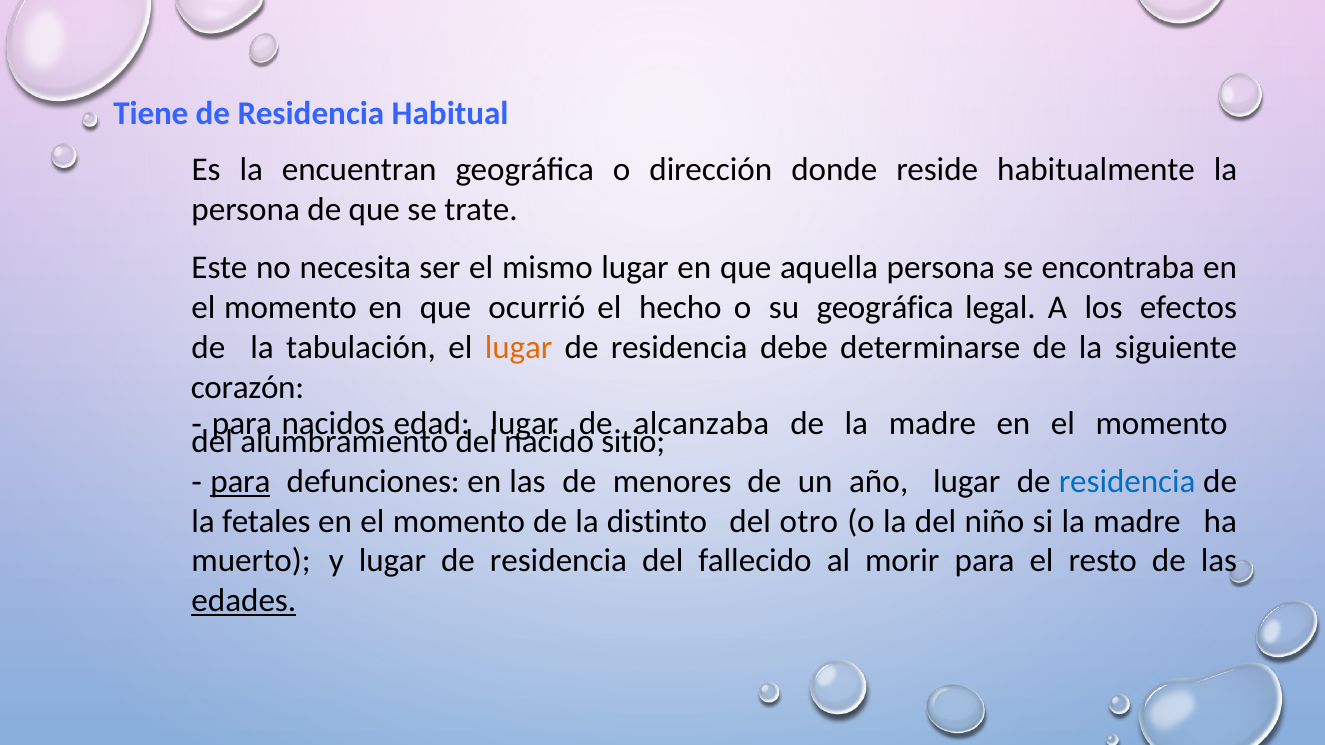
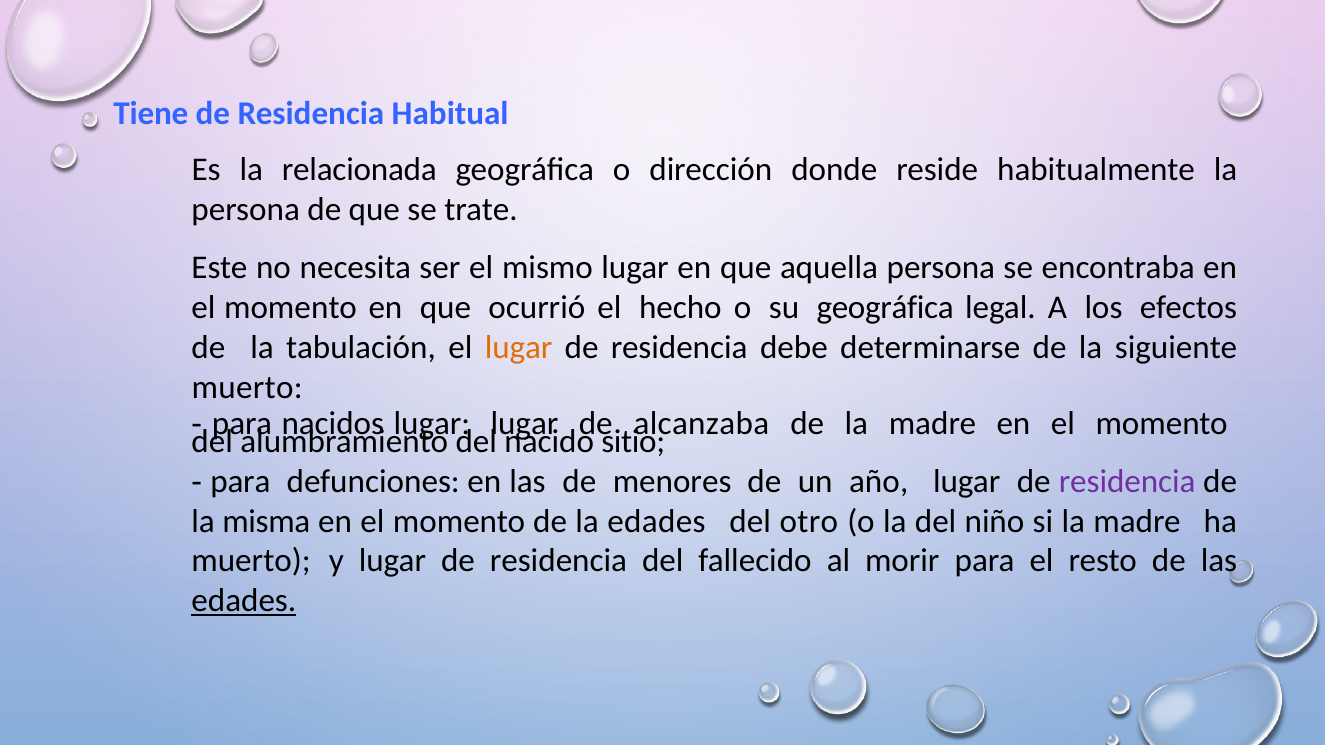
encuentran: encuentran -> relacionada (359, 170)
corazón: corazón -> muerto (247, 387)
edad: edad -> lugar (432, 424)
para underline: present -> none (240, 482)
residencia colour: blue -> purple (1127, 482)
fetales: fetales -> misma (266, 521)
la distinto: distinto -> edades (657, 521)
